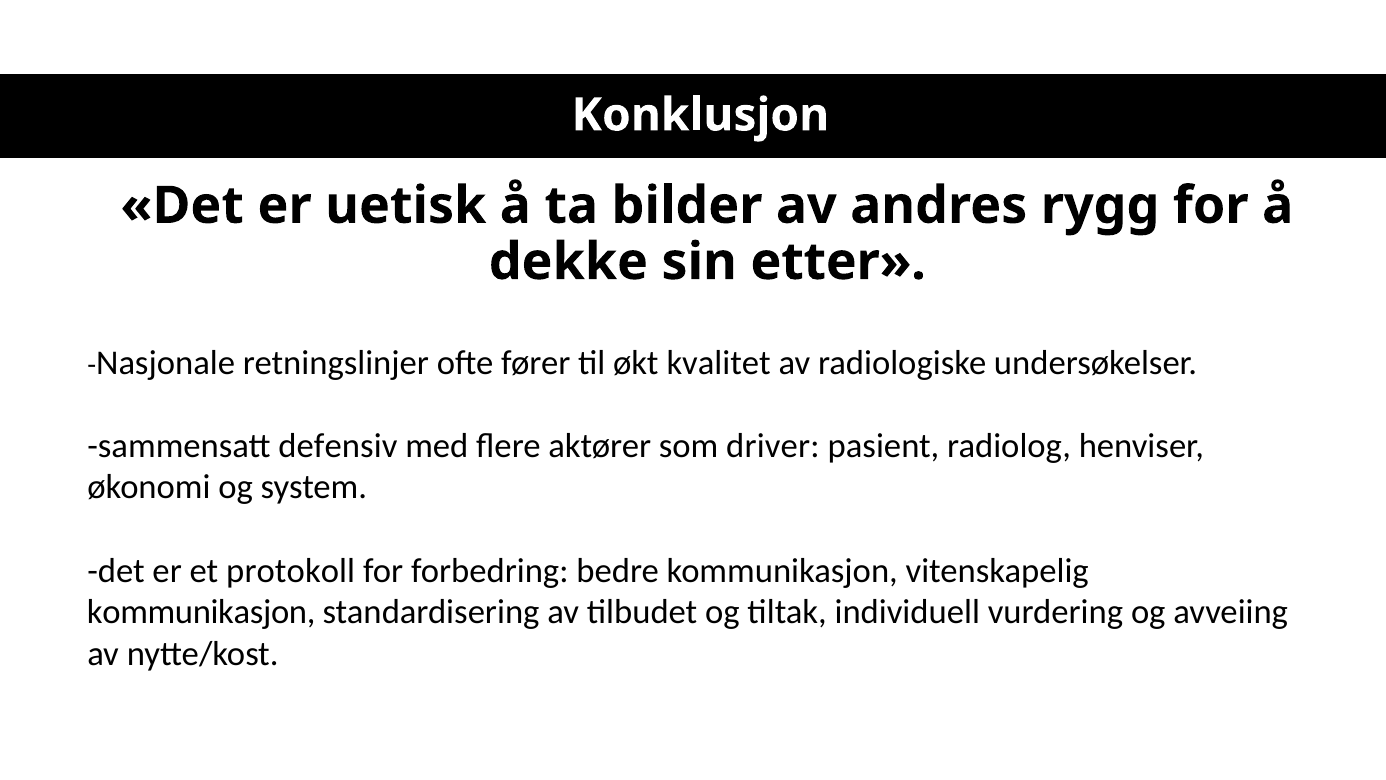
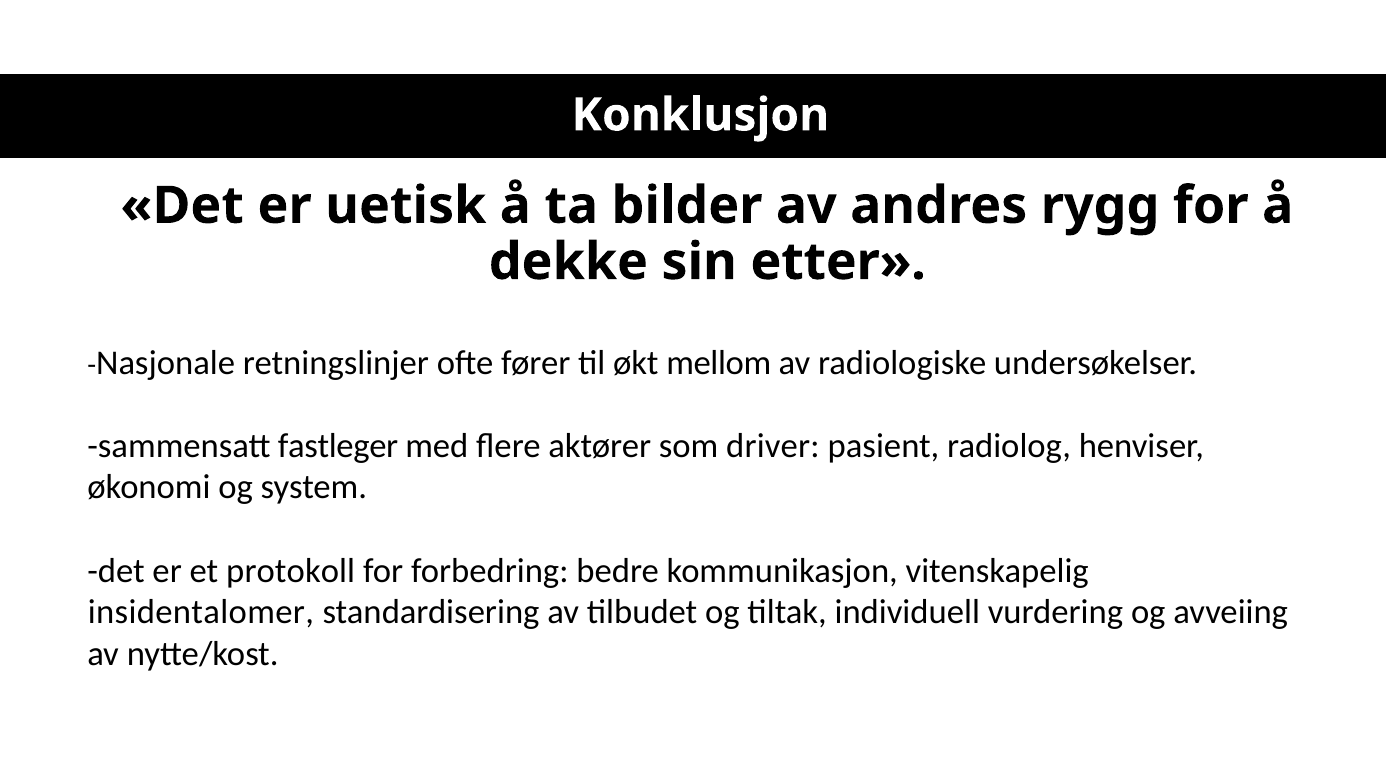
kvalitet: kvalitet -> mellom (719, 362)
defensiv: defensiv -> fastleger (338, 446)
kommunikasjon: kommunikasjon -> insidentalomer (201, 612)
